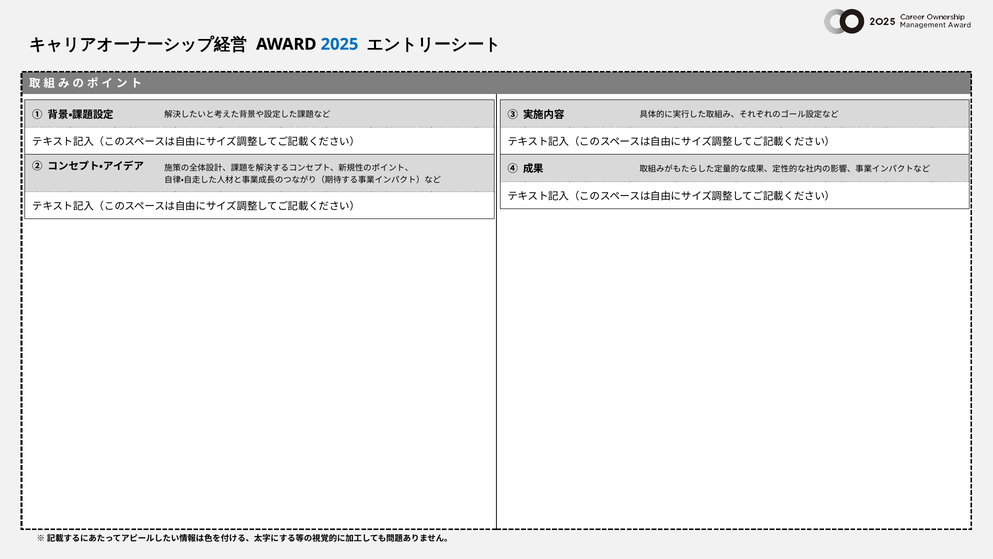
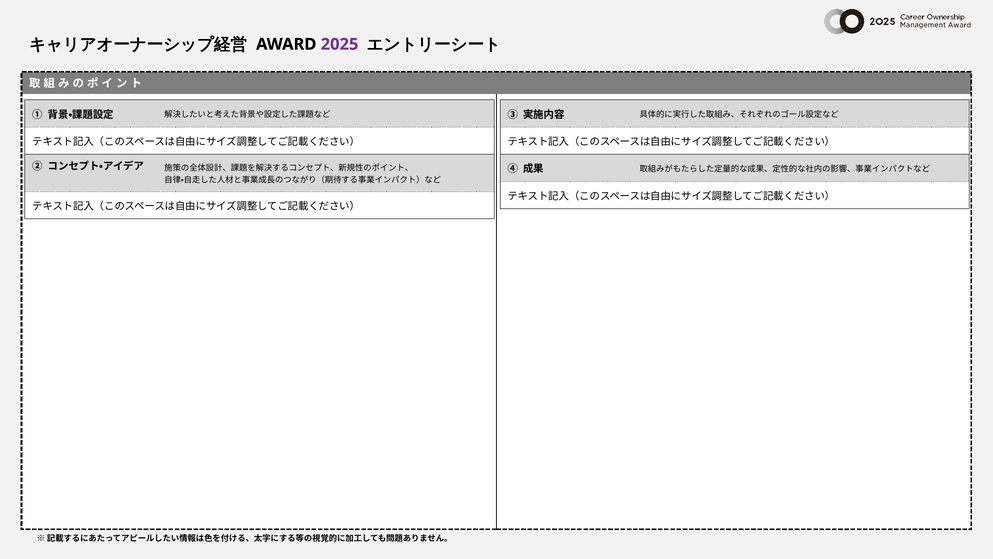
2025 colour: blue -> purple (340, 44)
